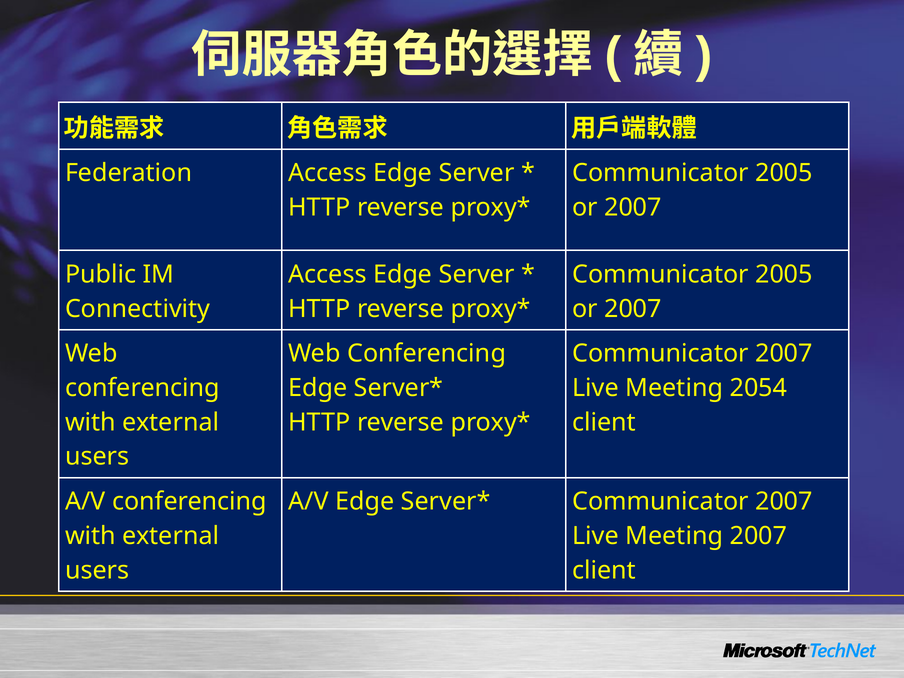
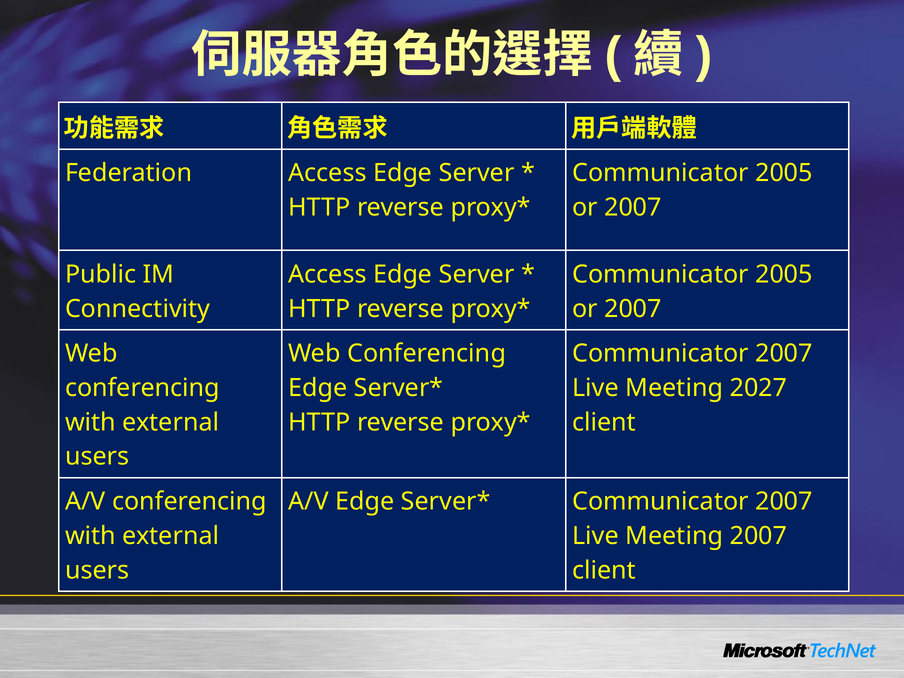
2054: 2054 -> 2027 (758, 388)
